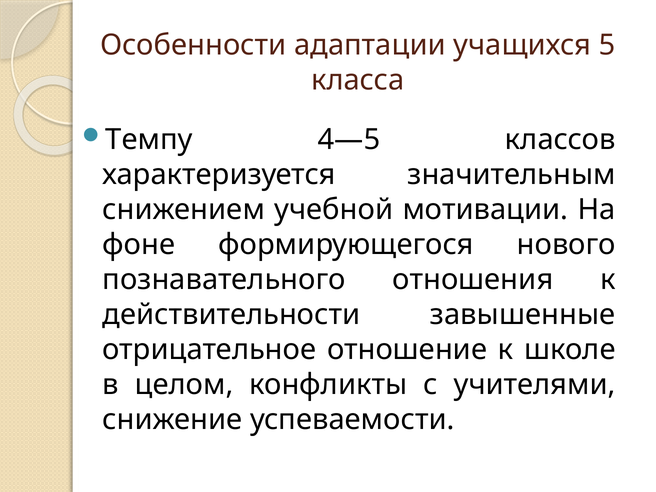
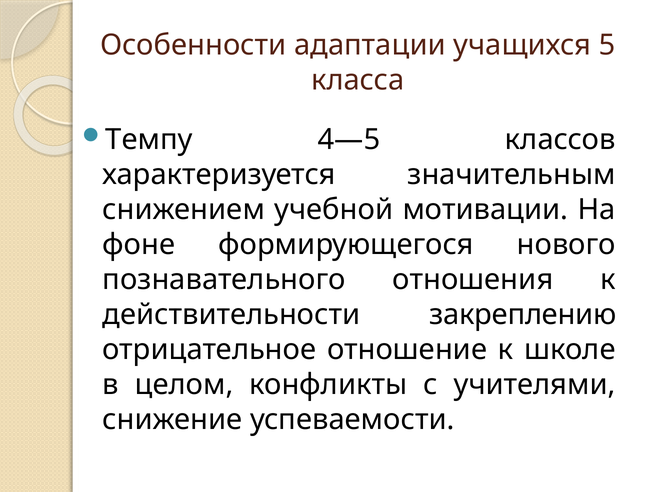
завышенные: завышенные -> закреплению (523, 315)
